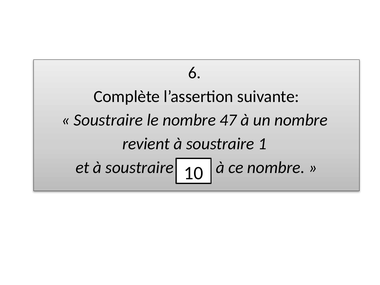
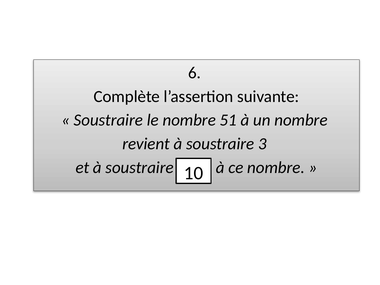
47: 47 -> 51 (228, 120)
1: 1 -> 3 (262, 144)
